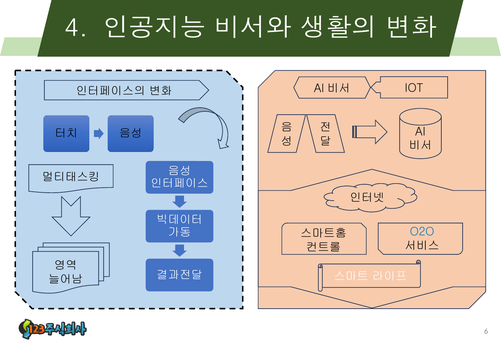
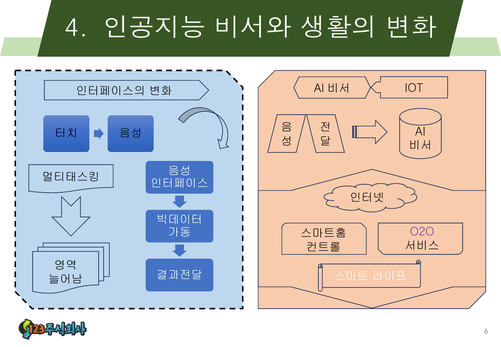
O2O colour: blue -> purple (422, 232)
